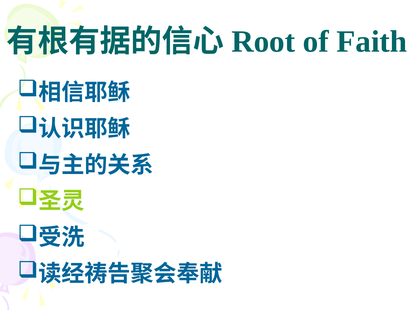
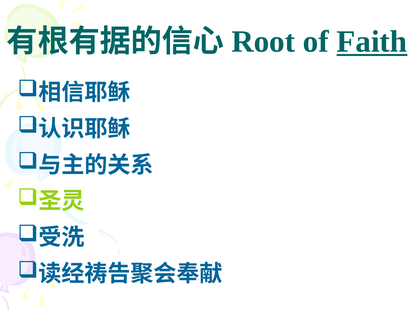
Faith underline: none -> present (372, 42)
